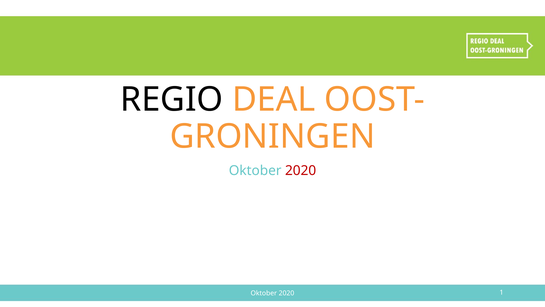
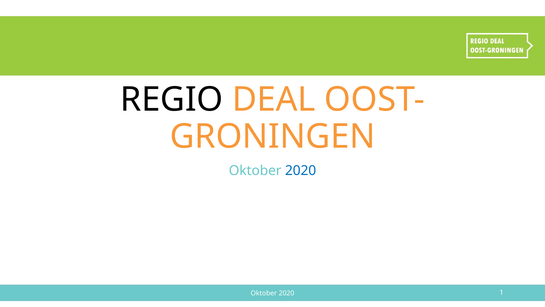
2020 colour: red -> blue (301, 170)
